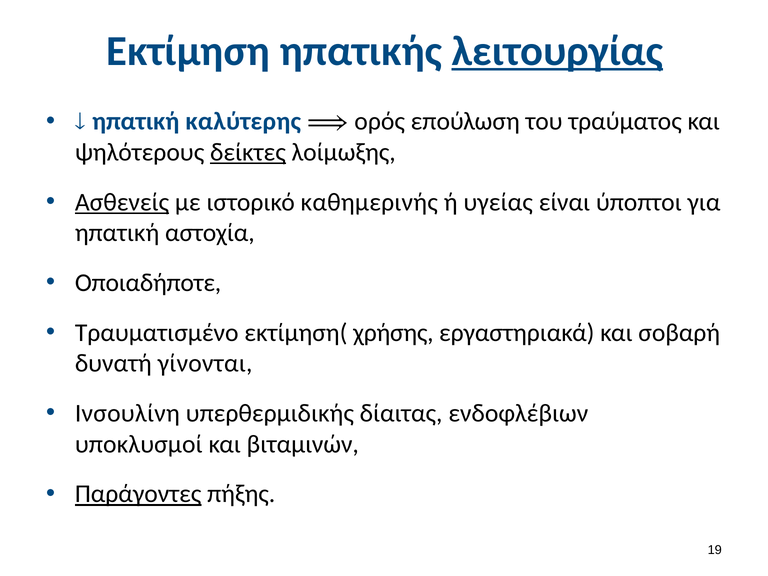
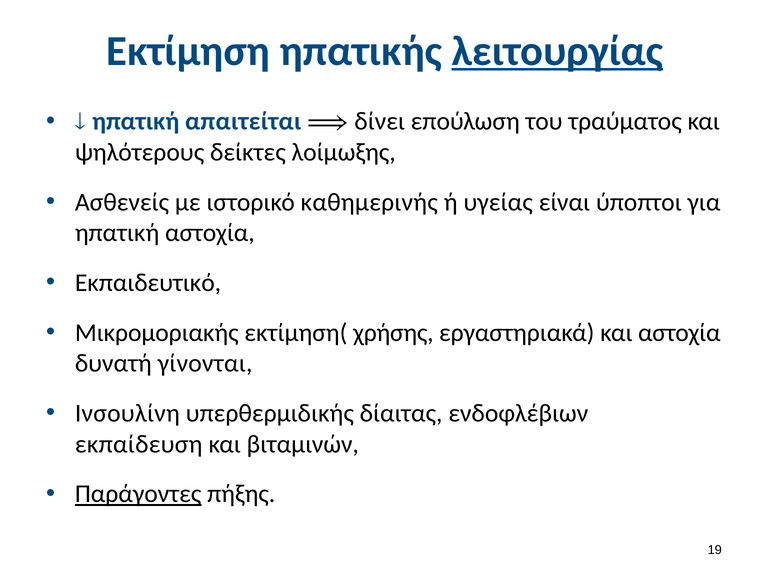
καλύτερης: καλύτερης -> απαιτείται (243, 122)
ορός: ορός -> δίνει (380, 122)
δείκτες underline: present -> none (248, 152)
Ασθενείς underline: present -> none (122, 202)
Οποιαδήποτε: Οποιαδήποτε -> Εκπαιδευτικό (148, 283)
Τραυματισμένο: Τραυματισμένο -> Μικρομοριακής (157, 333)
και σοβαρή: σοβαρή -> αστοχία (679, 333)
υποκλυσμοί: υποκλυσμοί -> εκπαίδευση (139, 444)
